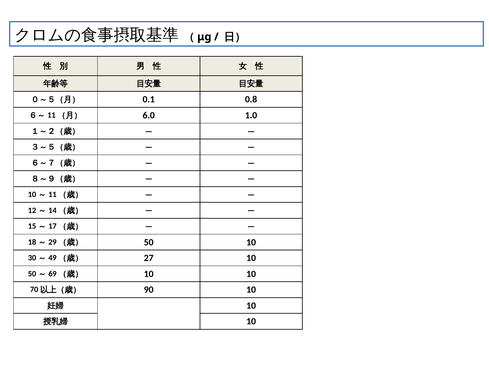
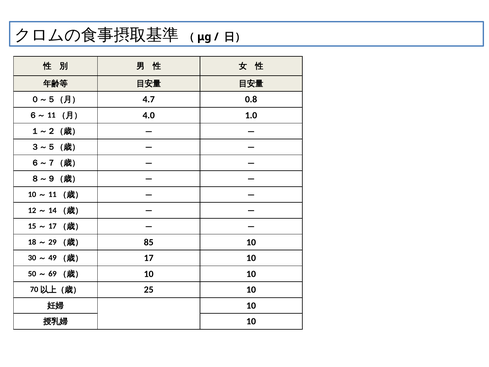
0.1: 0.1 -> 4.7 (149, 99)
6.0: 6.0 -> 4.0 (149, 115)
50: 50 -> 85 (149, 242)
27: 27 -> 17 (149, 258)
90: 90 -> 25 (149, 290)
